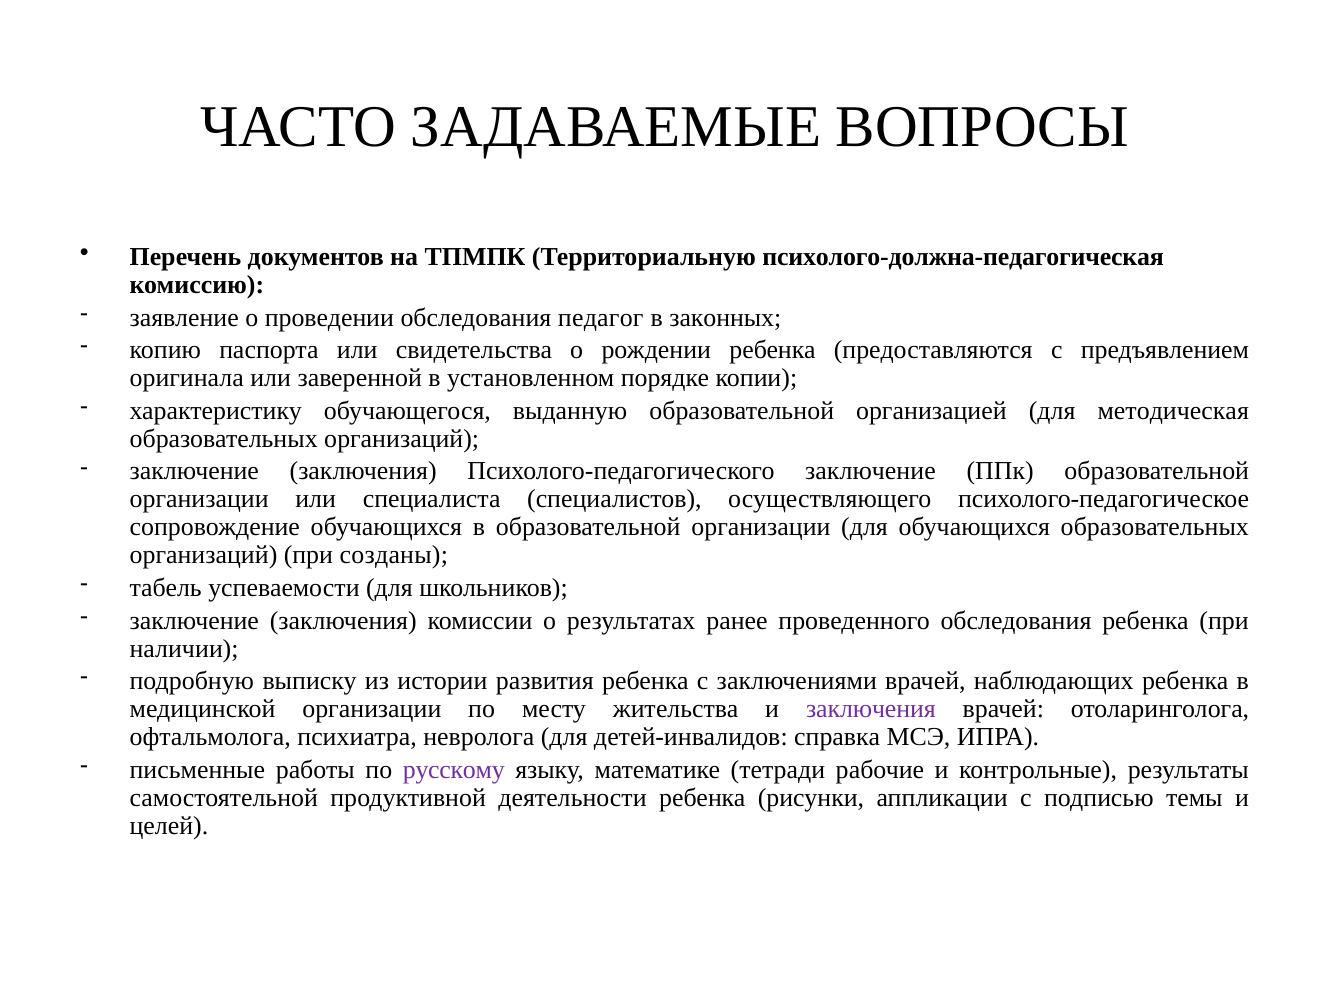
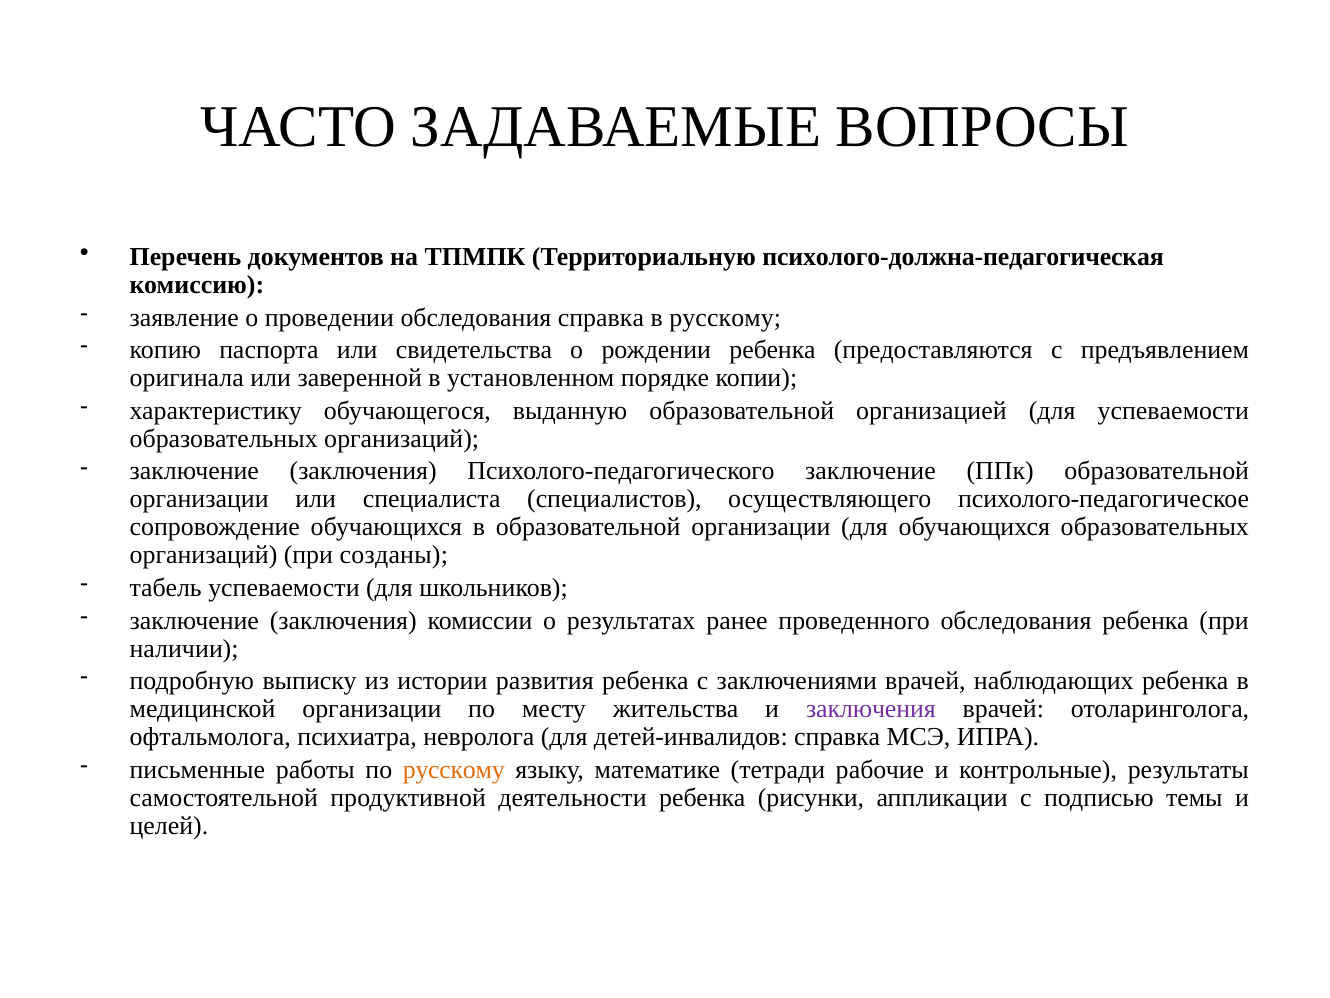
обследования педагог: педагог -> справка (601, 317)
в законных: законных -> русскому (725, 317)
для методическая: методическая -> успеваемости (1173, 411)
русскому colour: purple -> orange (454, 769)
